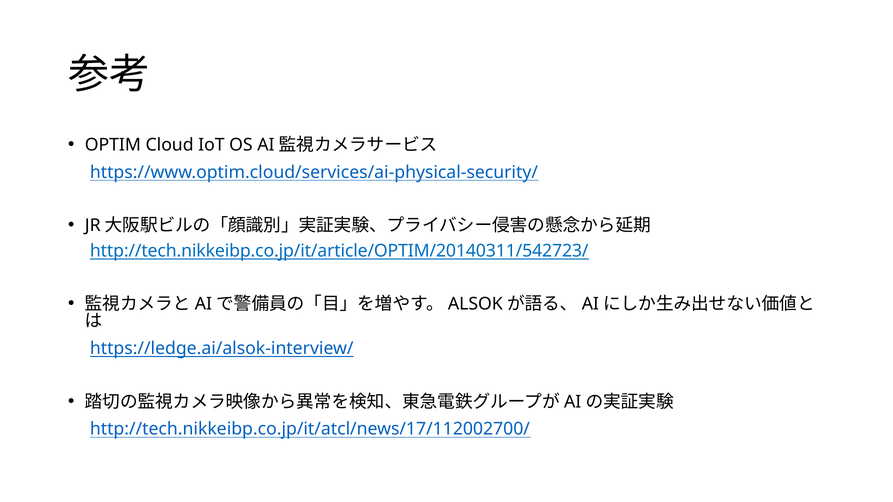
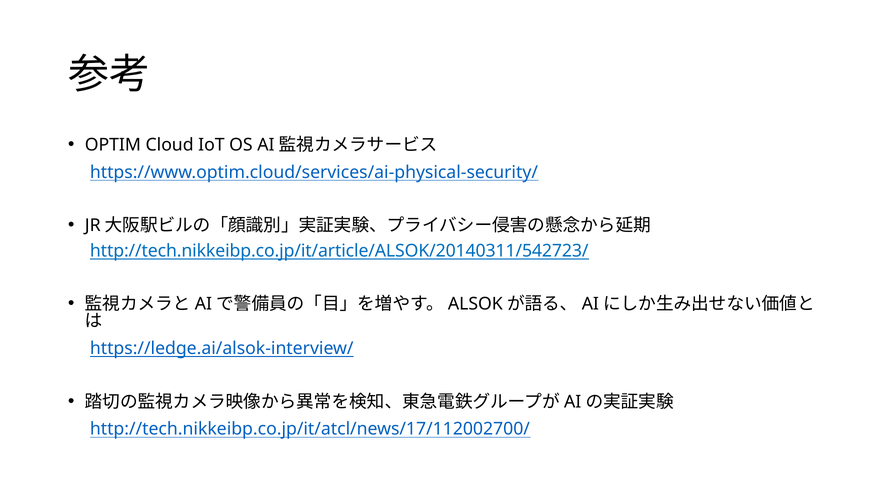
http://tech.nikkeibp.co.jp/it/article/OPTIM/20140311/542723/: http://tech.nikkeibp.co.jp/it/article/OPTIM/20140311/542723/ -> http://tech.nikkeibp.co.jp/it/article/ALSOK/20140311/542723/ (339, 251)
